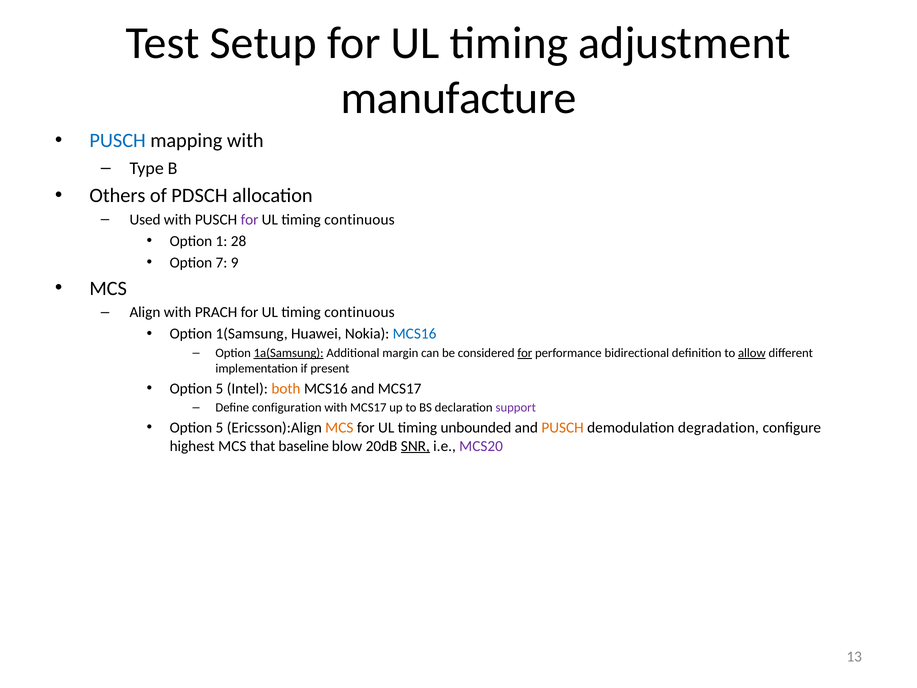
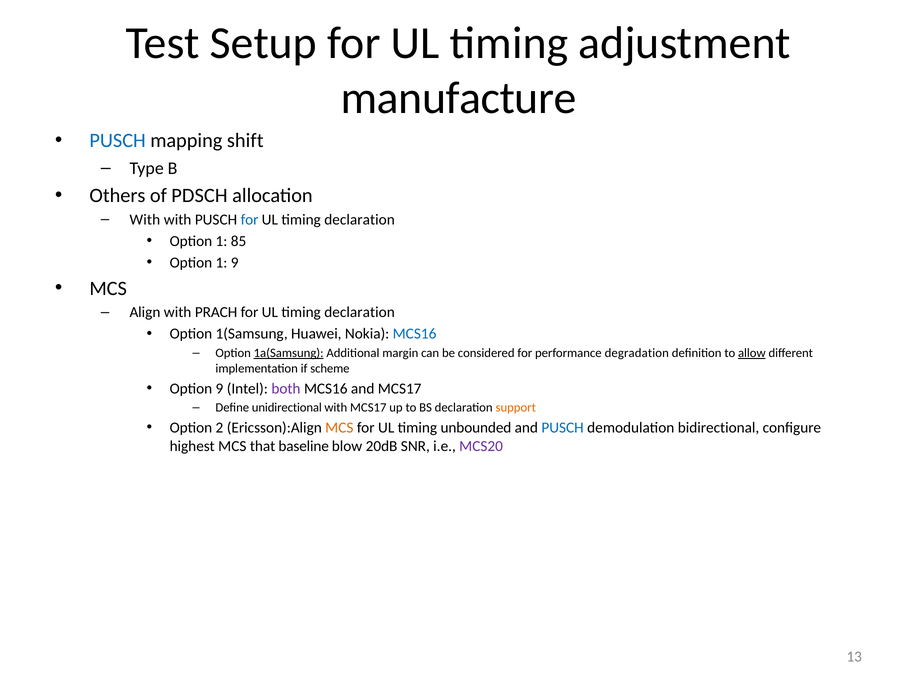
mapping with: with -> shift (245, 141)
Used: Used -> With (145, 220)
for colour: purple -> blue (250, 220)
continuous: continuous -> declaration (360, 220)
28: 28 -> 85 (239, 241)
7: 7 -> 1 (221, 262)
continuous: continuous -> declaration (360, 312)
for underline: present -> none (525, 353)
bidirectional: bidirectional -> degradation (637, 353)
present: present -> scheme (330, 368)
5: 5 -> 9 (219, 388)
both colour: orange -> purple (286, 388)
configuration: configuration -> unidirectional (287, 408)
support colour: purple -> orange (516, 408)
5: 5 -> 2 (219, 428)
PUSCH colour: orange -> blue (563, 428)
degradation: degradation -> bidirectional (719, 428)
SNR underline: present -> none (415, 446)
